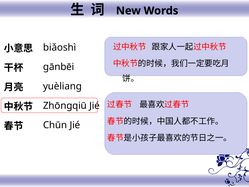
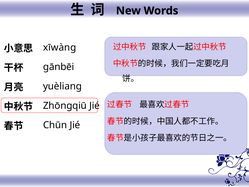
biǎoshì: biǎoshì -> xīwàng (60, 47)
